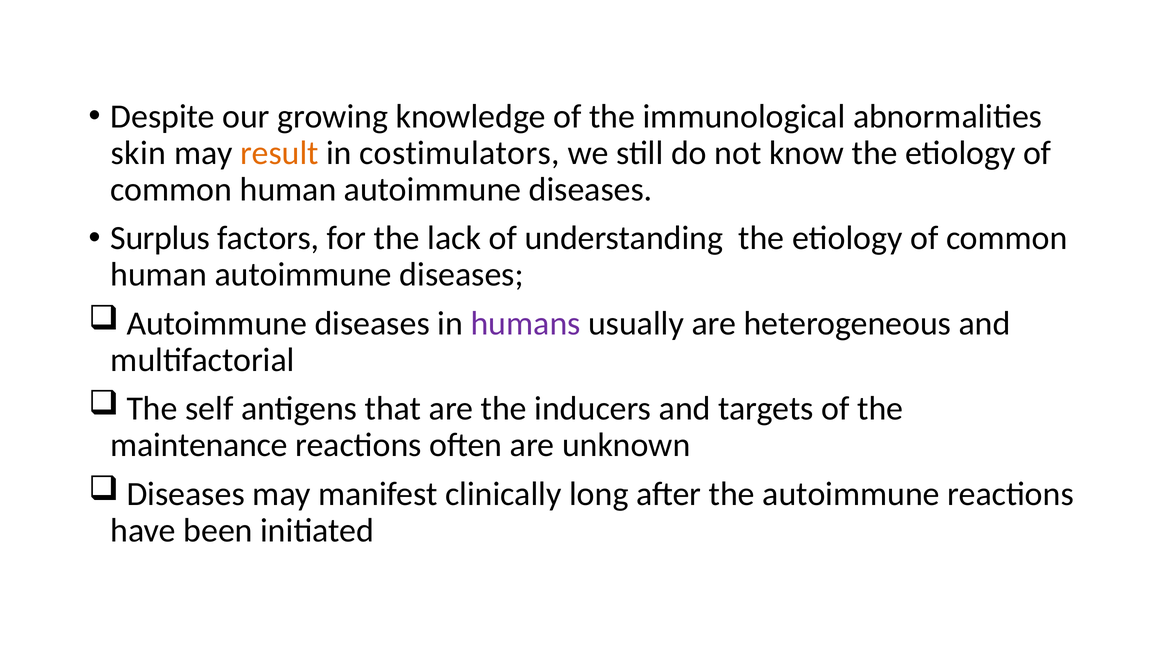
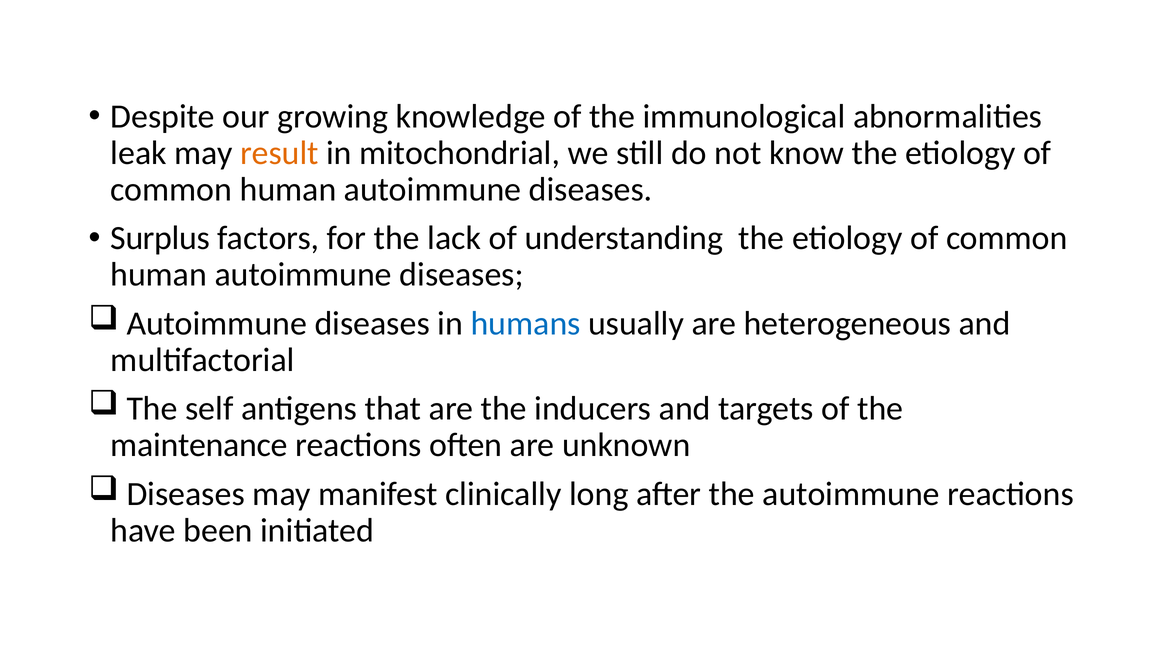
skin: skin -> leak (139, 153)
costimulators: costimulators -> mitochondrial (460, 153)
humans colour: purple -> blue (526, 324)
